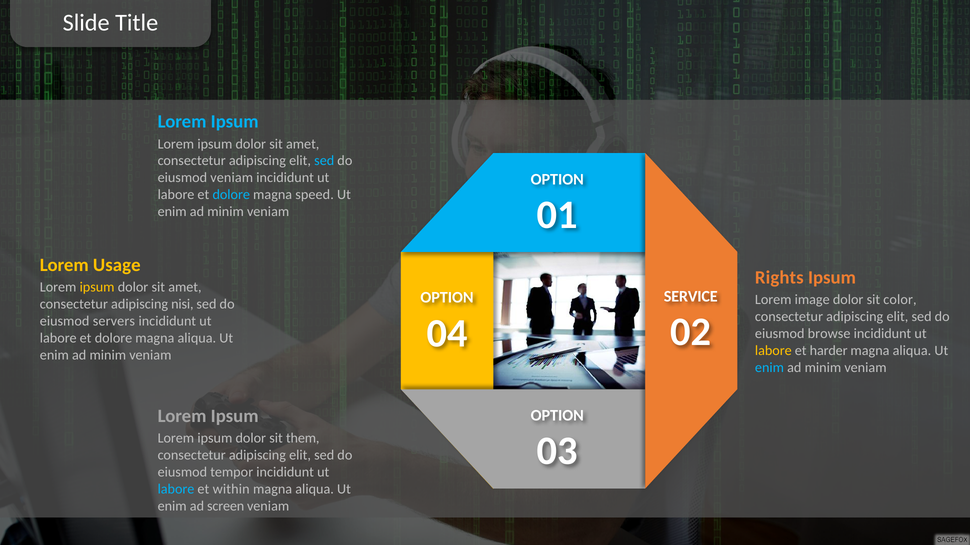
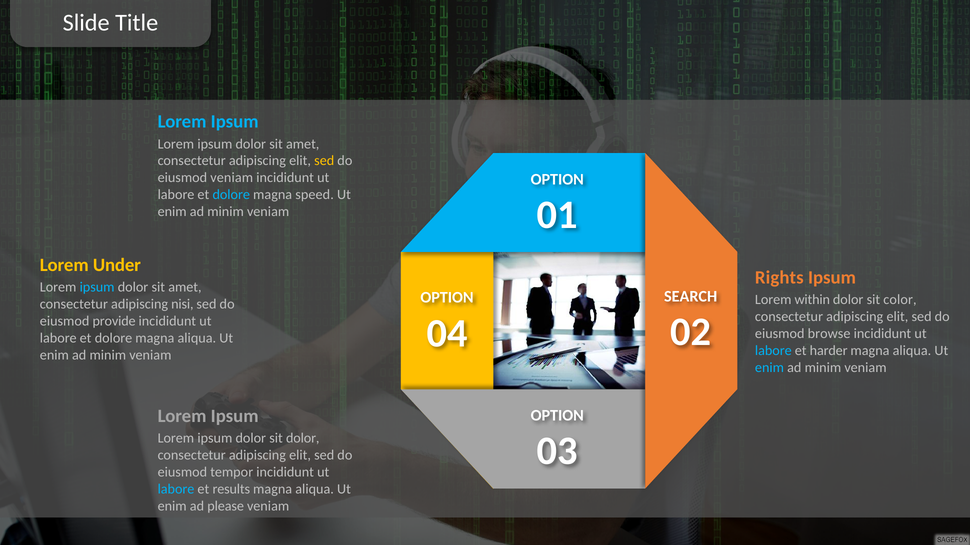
sed colour: light blue -> yellow (324, 161)
Usage: Usage -> Under (117, 265)
ipsum colour: yellow -> light blue (97, 287)
SERVICE: SERVICE -> SEARCH (691, 297)
image: image -> within (812, 300)
servers: servers -> provide (114, 321)
labore colour: yellow -> light blue (773, 351)
sit them: them -> dolor (303, 439)
within: within -> results (231, 490)
screen: screen -> please (226, 507)
